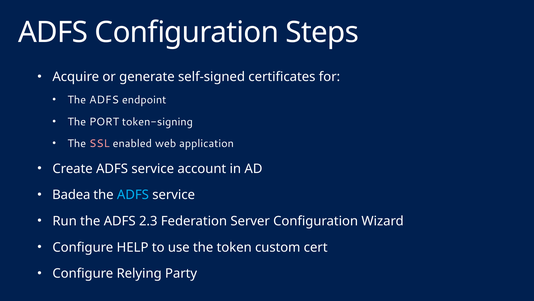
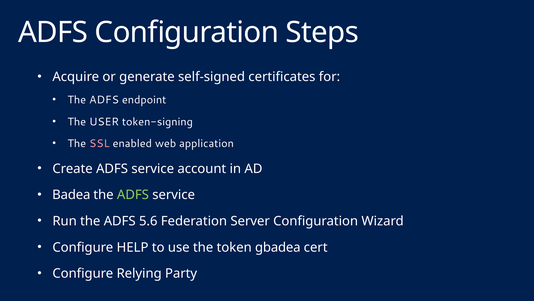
PORT: PORT -> USER (104, 121)
ADFS colour: light blue -> light green (133, 194)
2.3: 2.3 -> 5.6 (148, 221)
custom: custom -> gbadea (278, 247)
